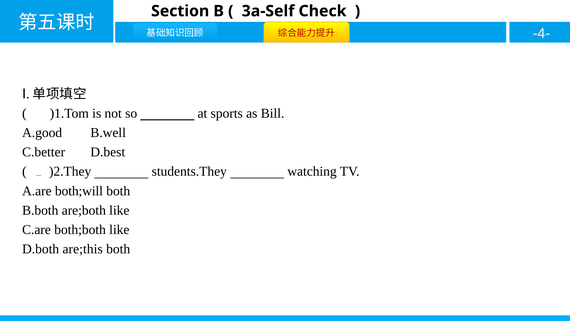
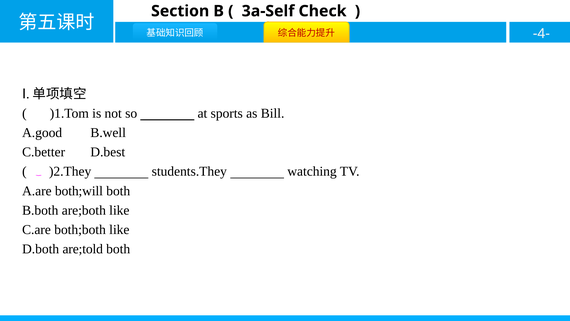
are;this: are;this -> are;told (83, 249)
